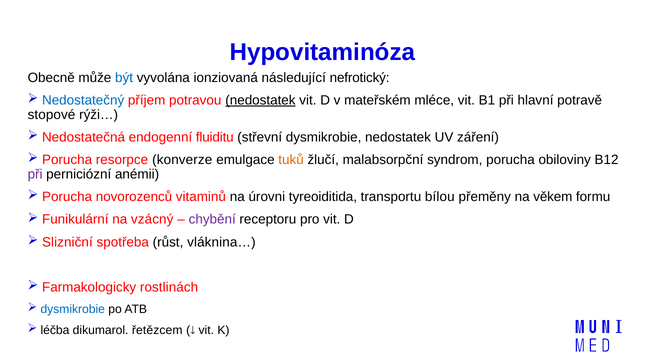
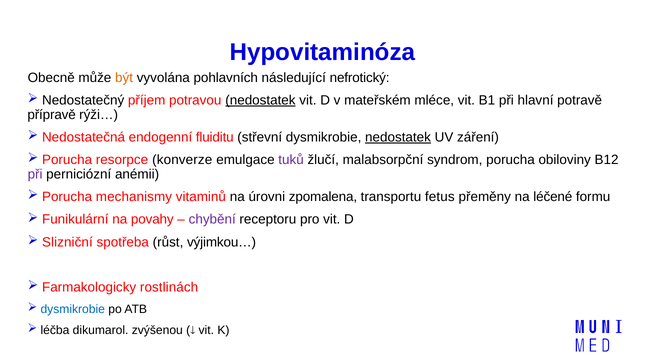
být colour: blue -> orange (124, 78)
ionziovaná: ionziovaná -> pohlavních (226, 78)
Nedostatečný colour: blue -> black (83, 100)
stopové: stopové -> přípravě (52, 115)
nedostatek underline: none -> present (398, 137)
tuků colour: orange -> purple (291, 160)
novorozenců: novorozenců -> mechanismy (134, 197)
tyreoiditida: tyreoiditida -> zpomalena (323, 197)
bílou: bílou -> fetus (440, 197)
věkem: věkem -> léčené (553, 197)
vzácný: vzácný -> povahy (152, 219)
vláknina…: vláknina… -> výjimkou… (222, 242)
řetězcem: řetězcem -> zvýšenou (157, 330)
